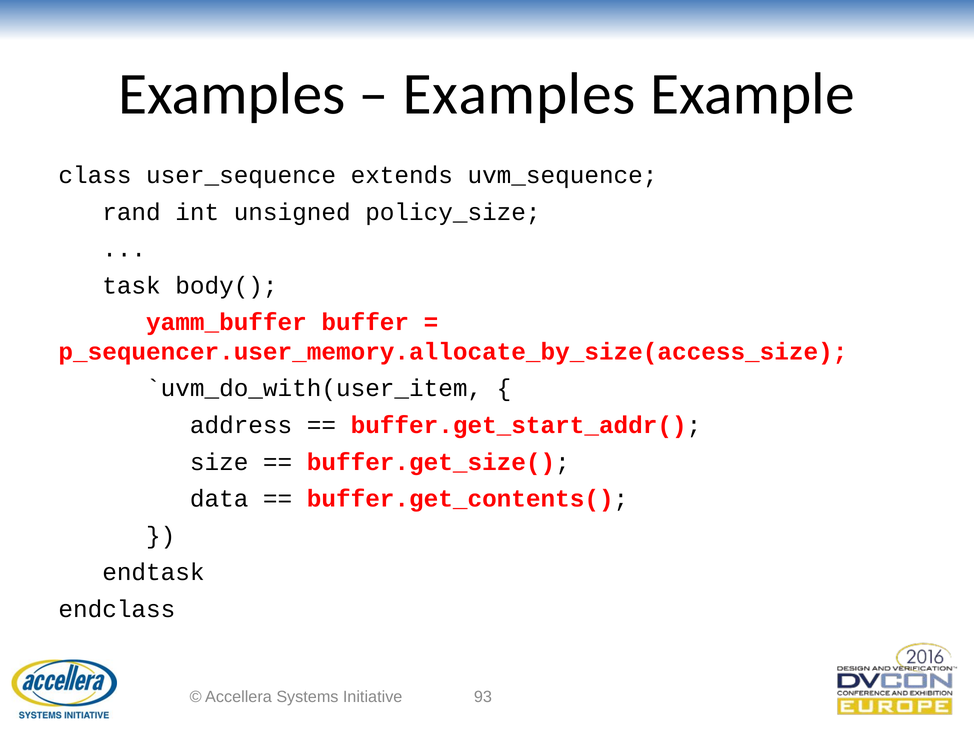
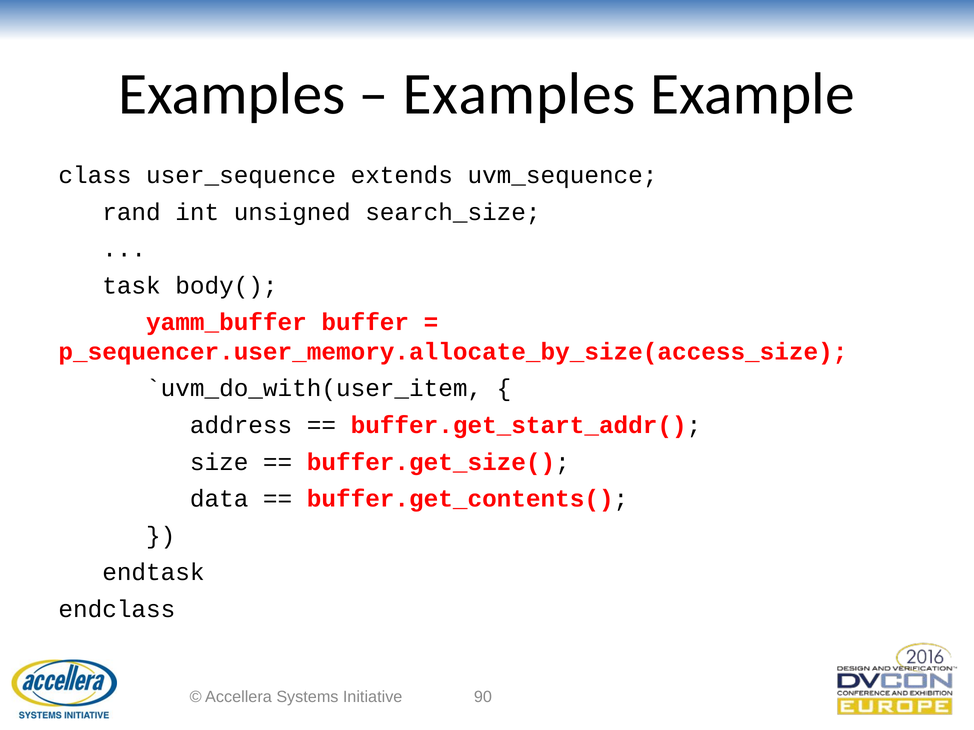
policy_size: policy_size -> search_size (453, 212)
93: 93 -> 90 (483, 698)
